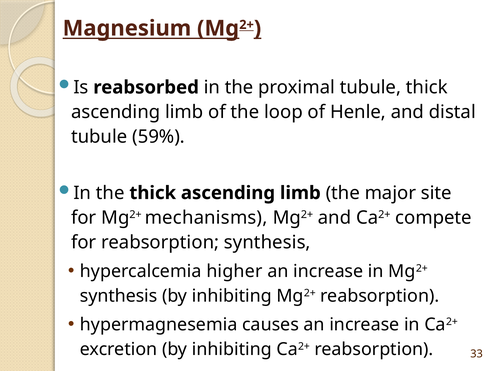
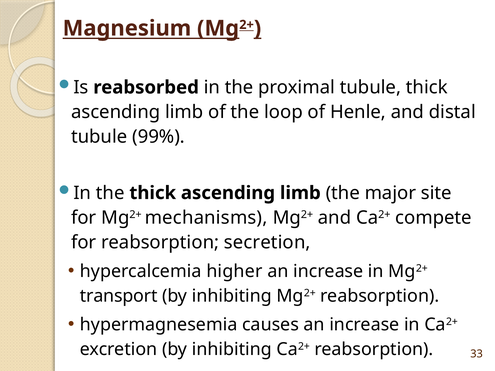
59%: 59% -> 99% (159, 137)
reabsorption synthesis: synthesis -> secretion (267, 243)
synthesis: synthesis -> transport (119, 296)
